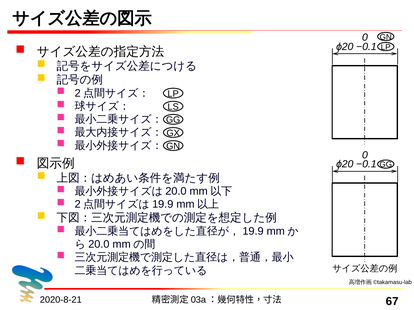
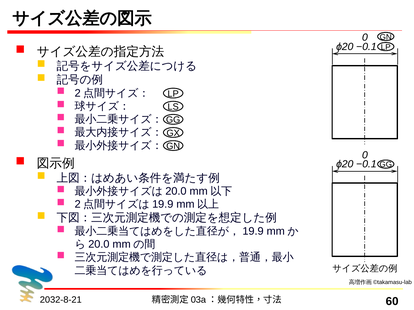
2020-8-21: 2020-8-21 -> 2032-8-21 (61, 300)
67: 67 -> 60 (392, 302)
